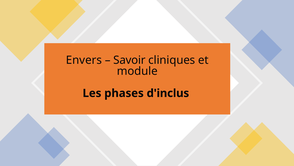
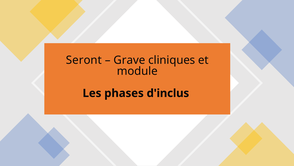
Envers: Envers -> Seront (84, 60)
Savoir: Savoir -> Grave (129, 60)
